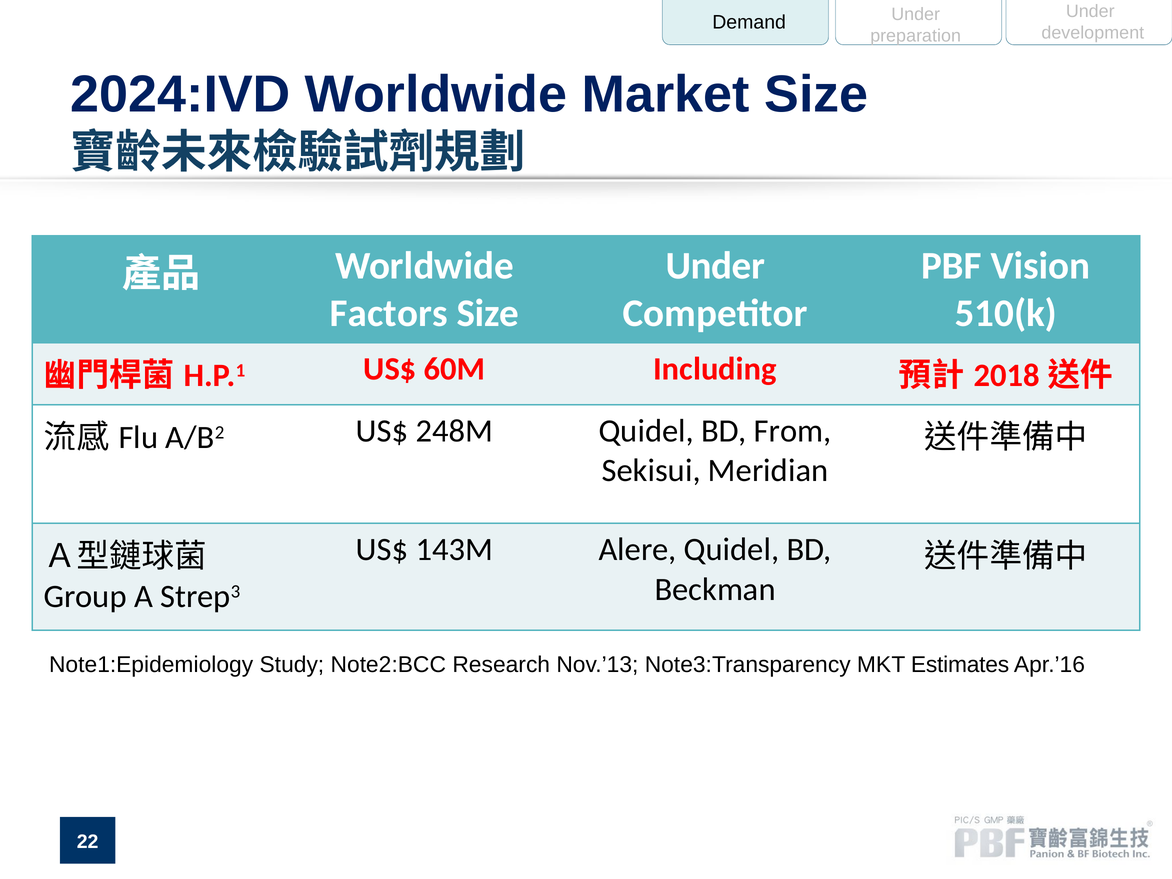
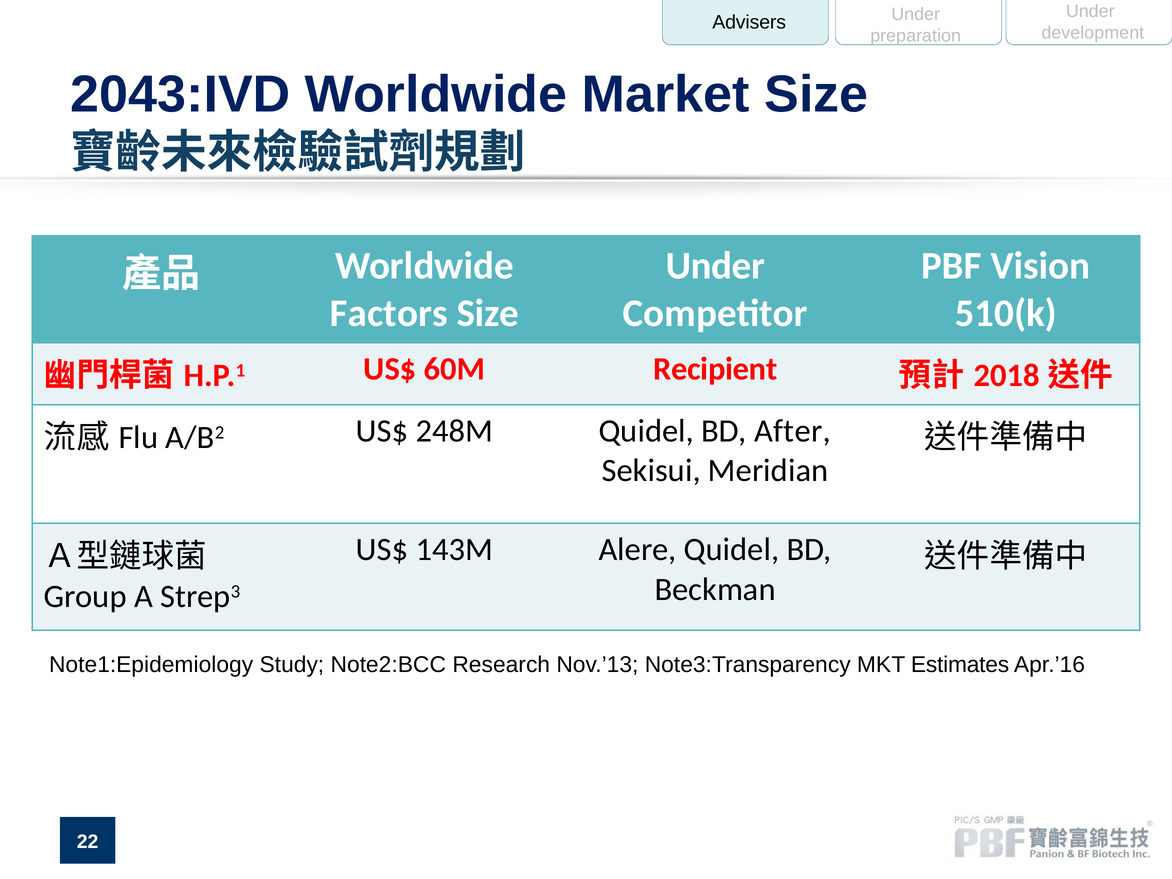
Demand: Demand -> Advisers (749, 22)
2024:IVD: 2024:IVD -> 2043:IVD (180, 94)
Including: Including -> Recipient (715, 369)
From: From -> After (793, 431)
